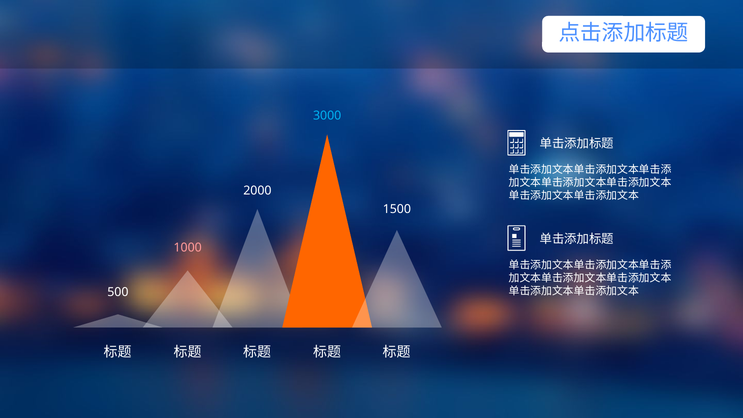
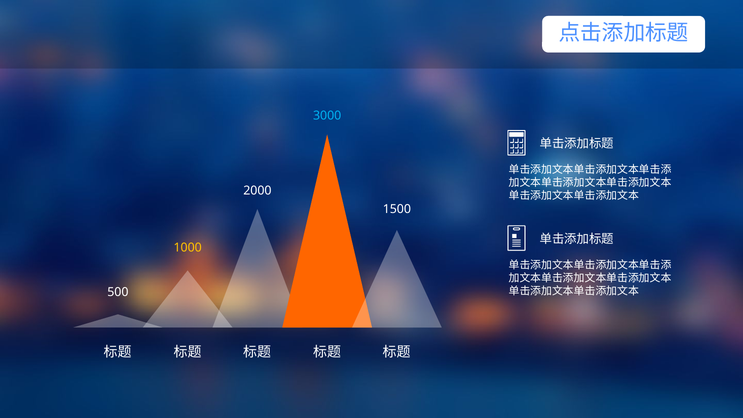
1000 colour: pink -> yellow (188, 248)
